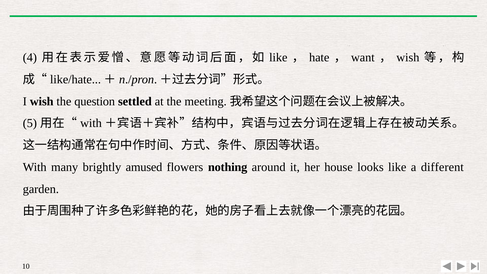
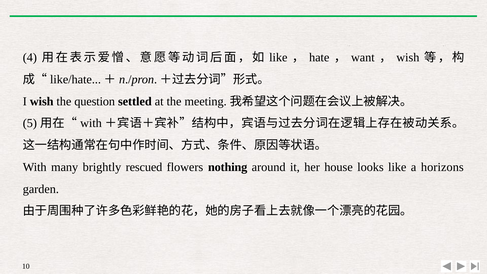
amused: amused -> rescued (144, 167)
different: different -> horizons (442, 167)
